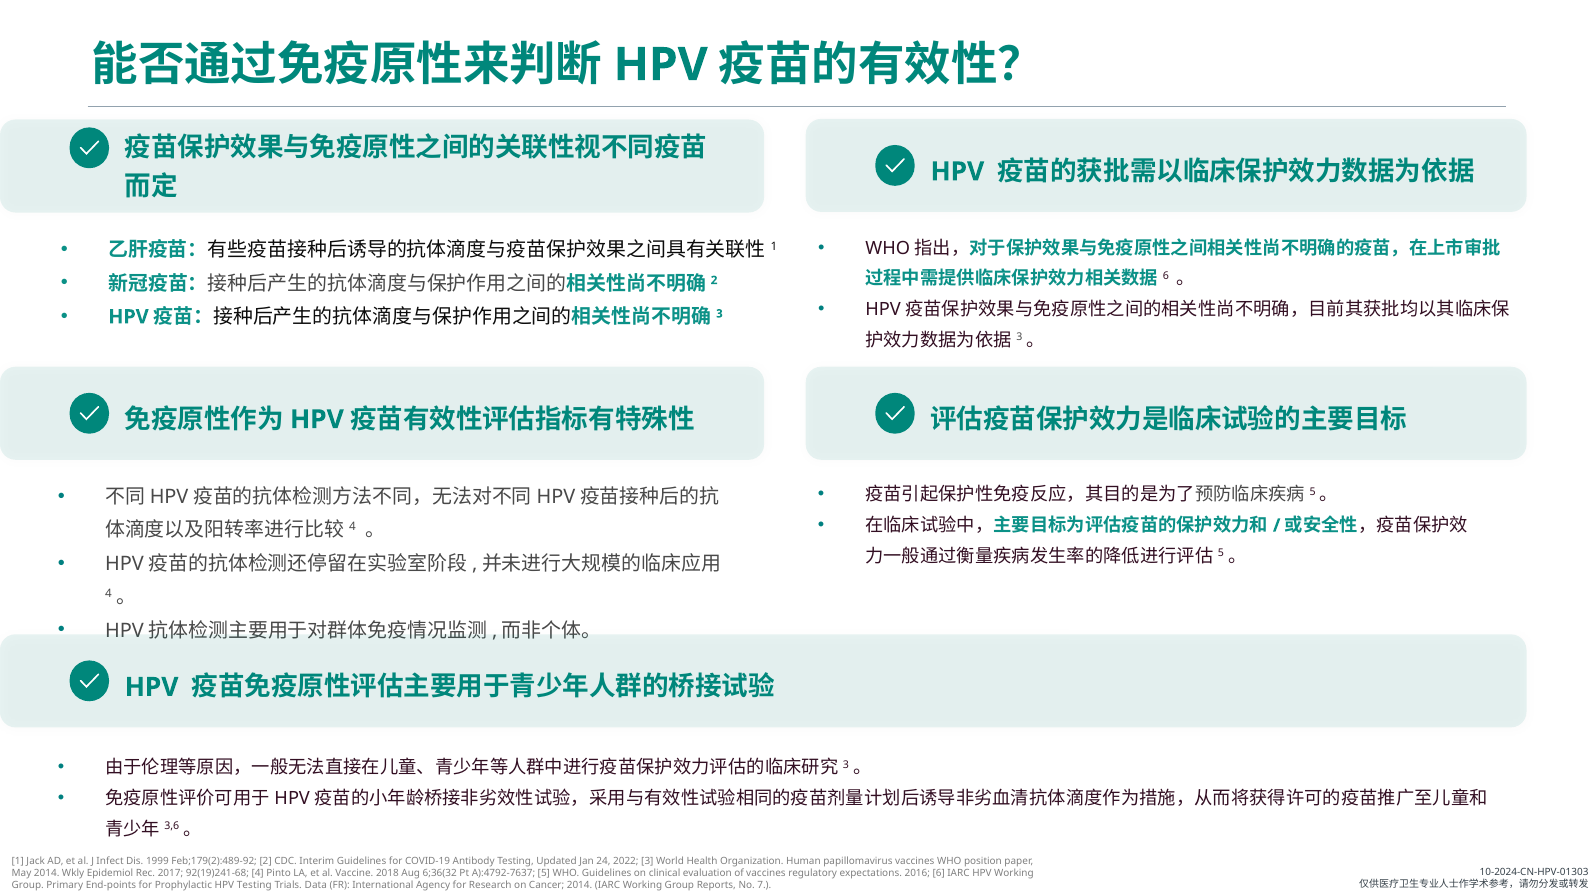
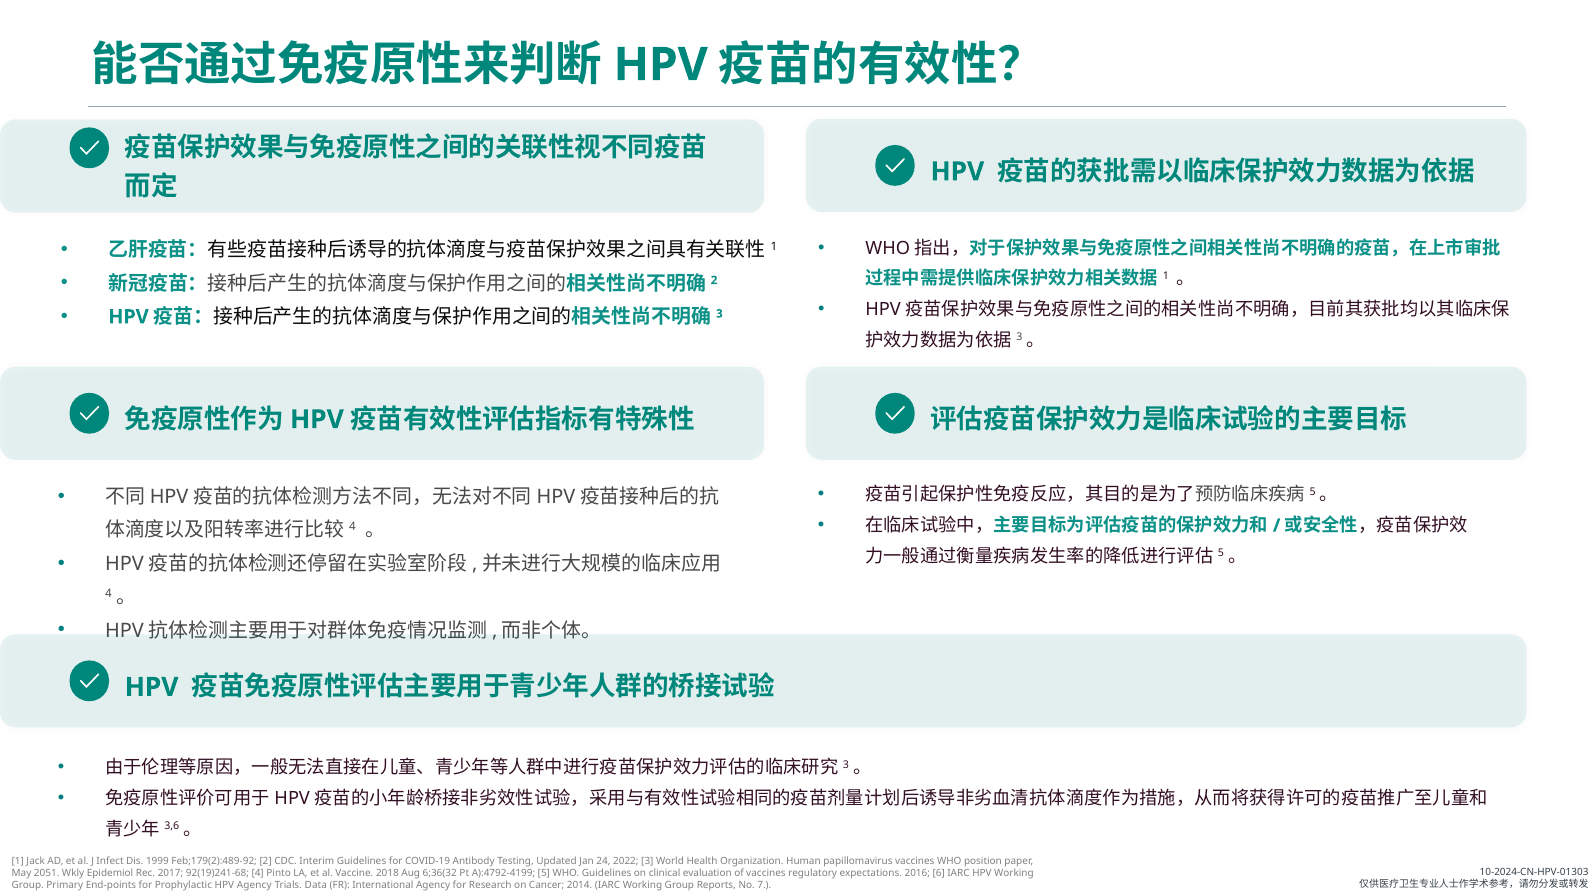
6: 6 -> 1 (1166, 276)
May 2014: 2014 -> 2051 (47, 873)
A):4792-7637: A):4792-7637 -> A):4792-4199 (504, 873)
HPV Testing: Testing -> Agency (254, 885)
